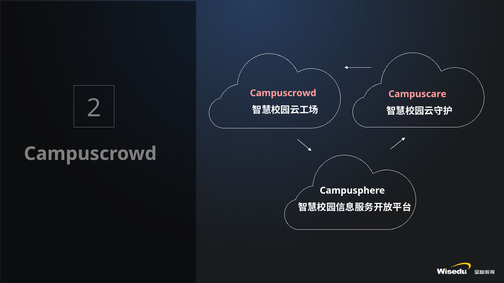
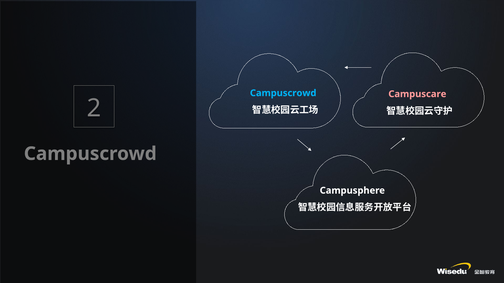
Campuscrowd colour: pink -> light blue (283, 93)
